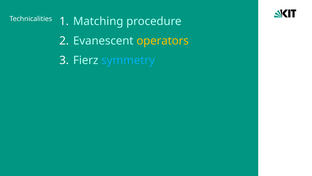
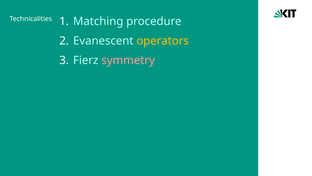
symmetry colour: light blue -> pink (128, 60)
